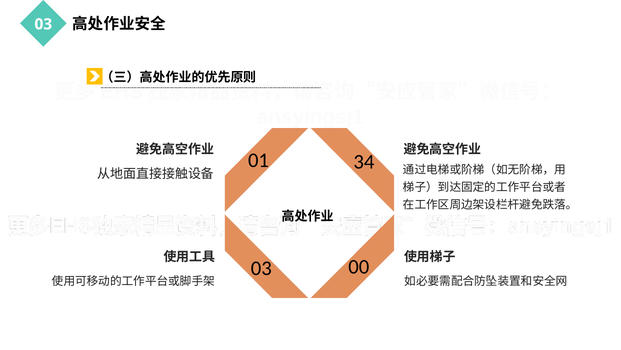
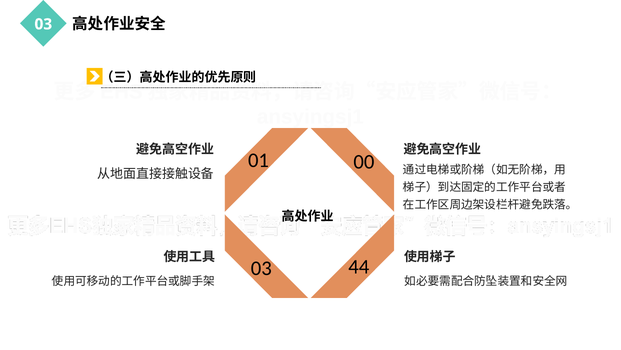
34: 34 -> 00 (364, 162)
00: 00 -> 44 (359, 266)
